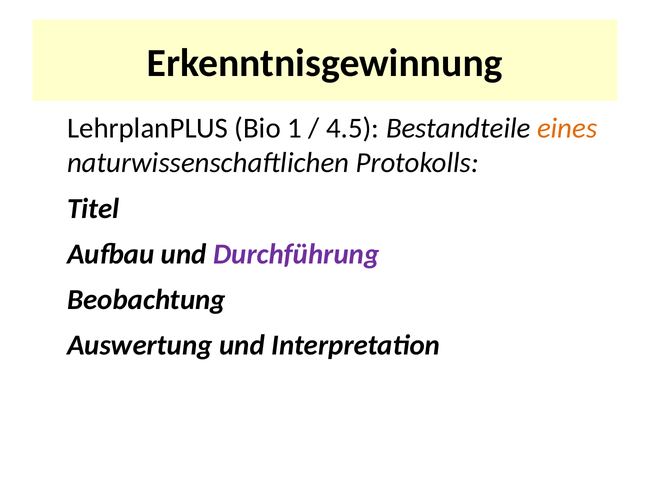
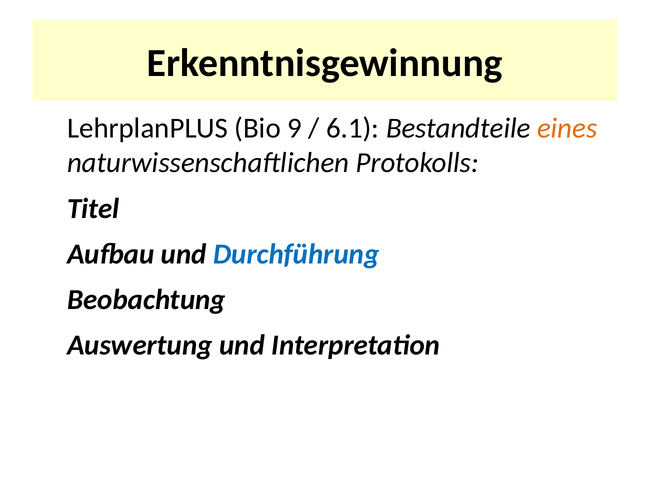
1: 1 -> 9 (295, 128)
4.5: 4.5 -> 6.1 (353, 128)
Durchführung colour: purple -> blue (296, 254)
